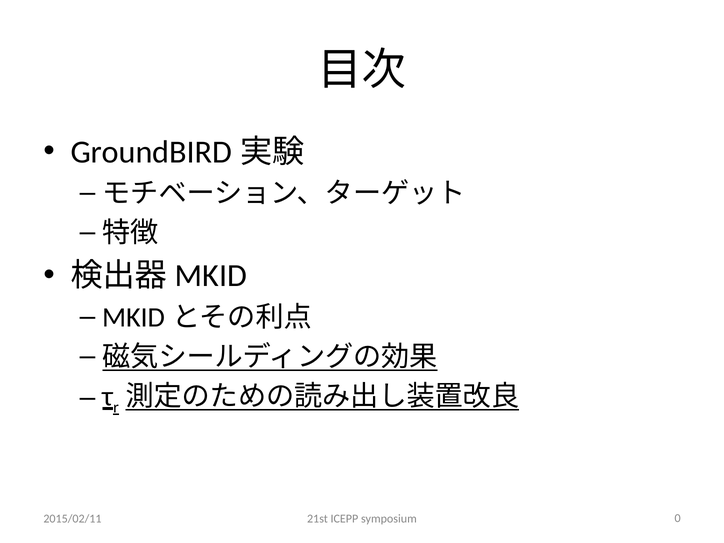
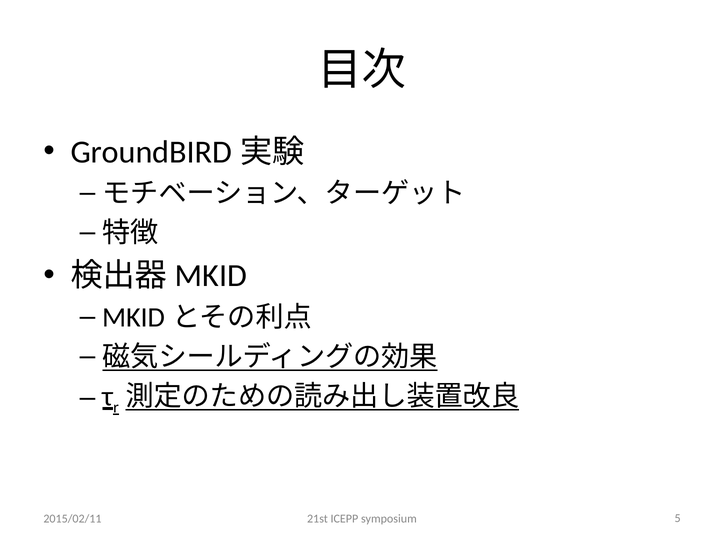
0: 0 -> 5 (678, 518)
